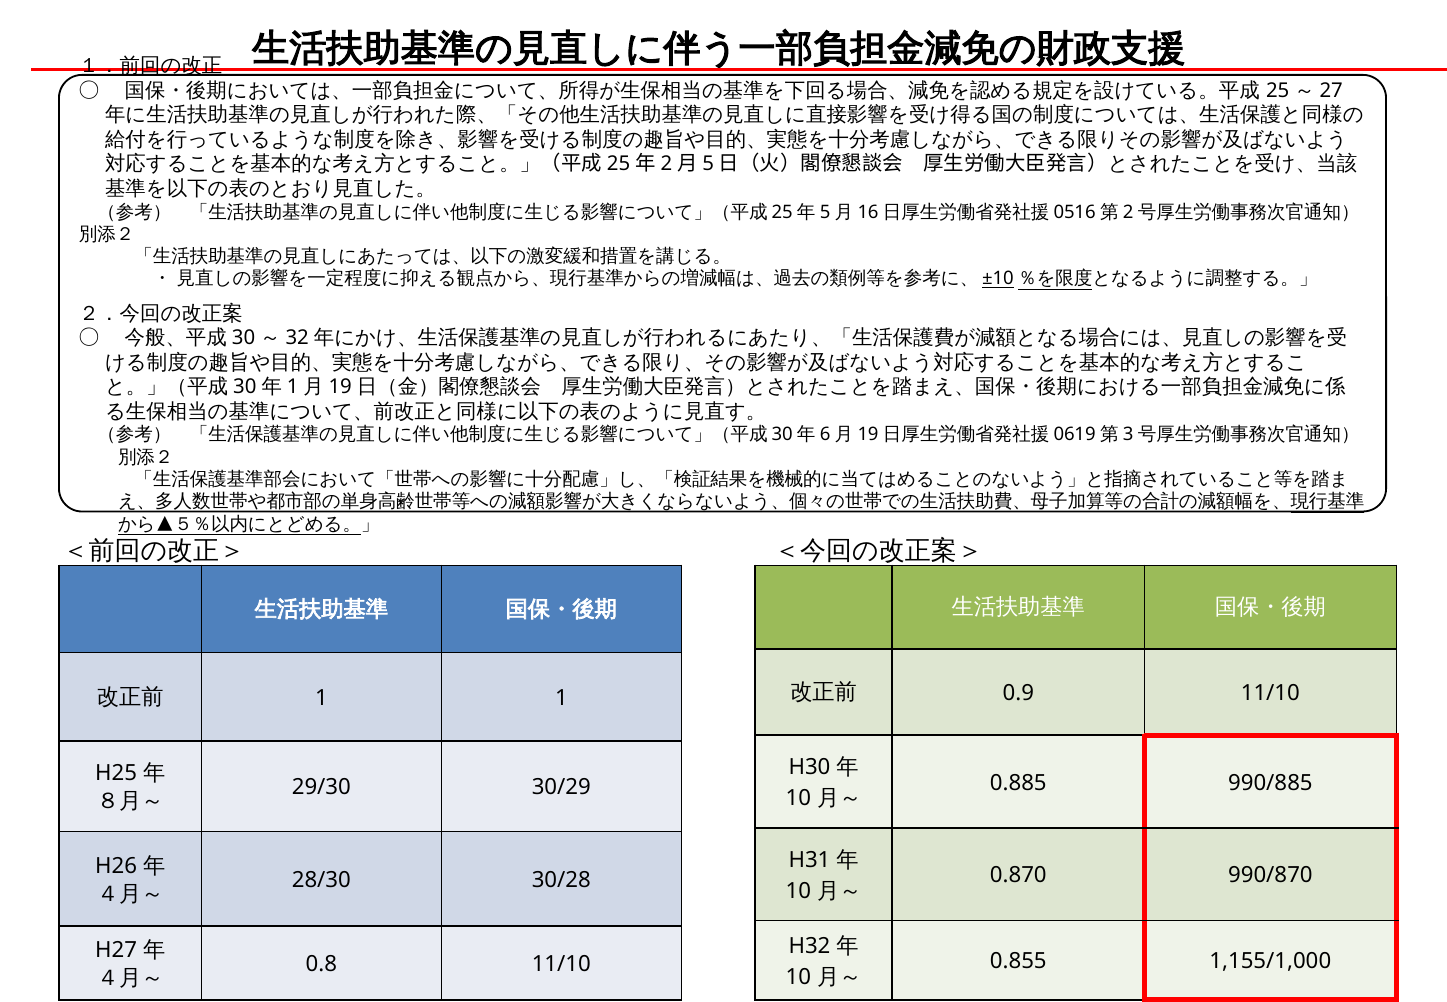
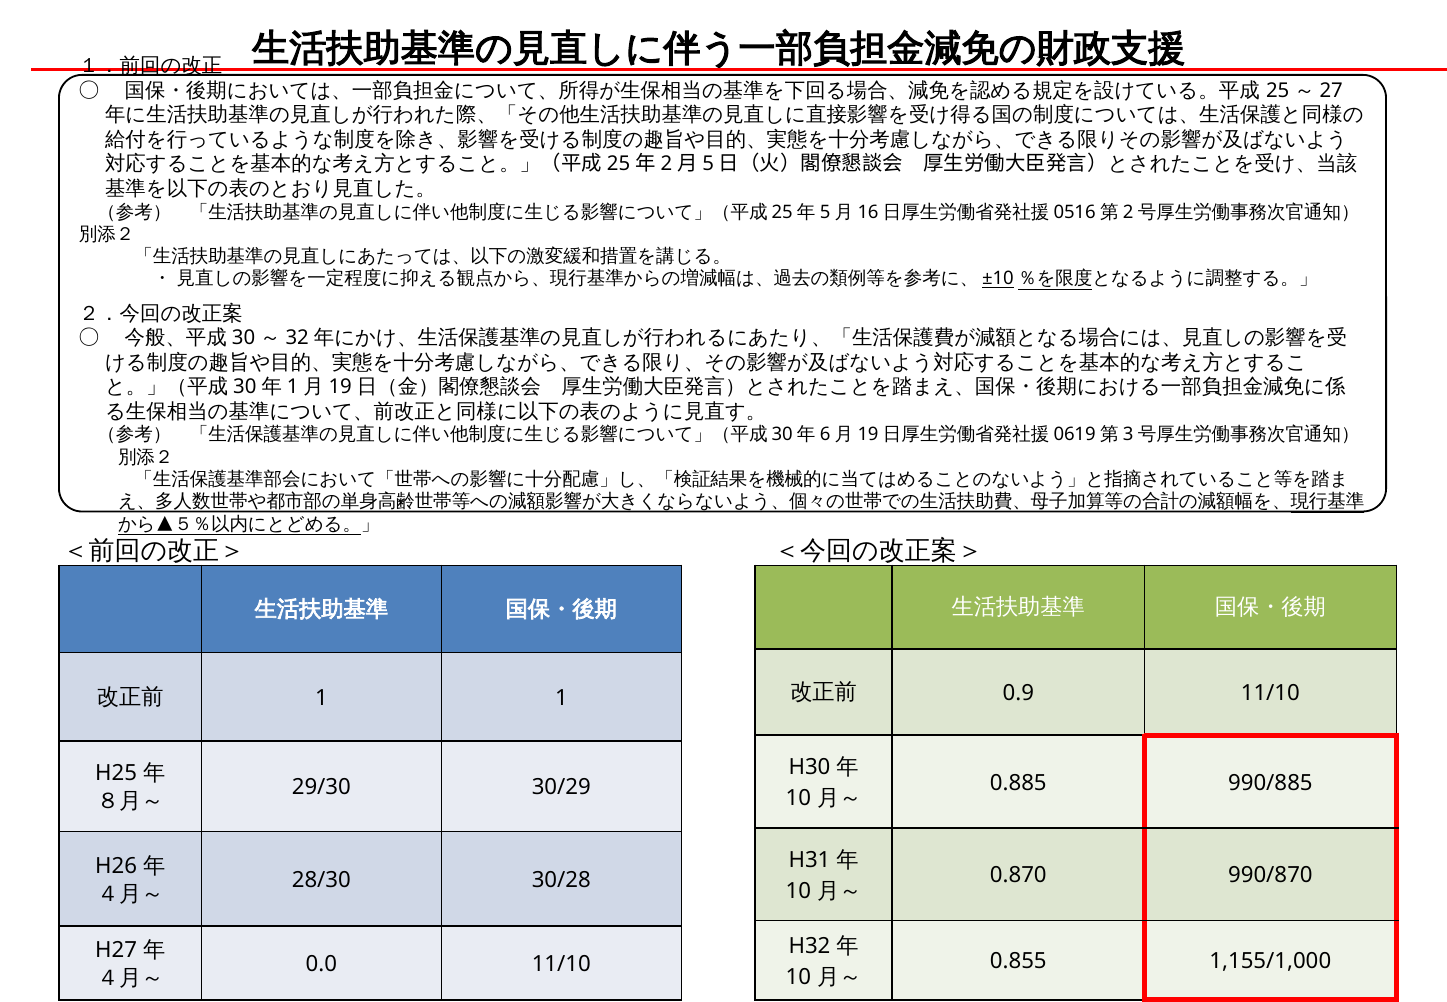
0.8: 0.8 -> 0.0 (321, 964)
